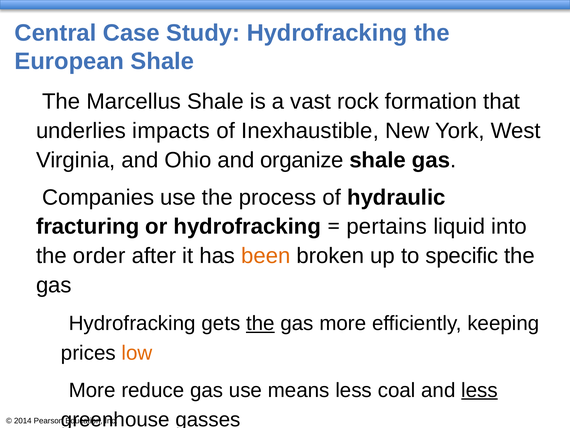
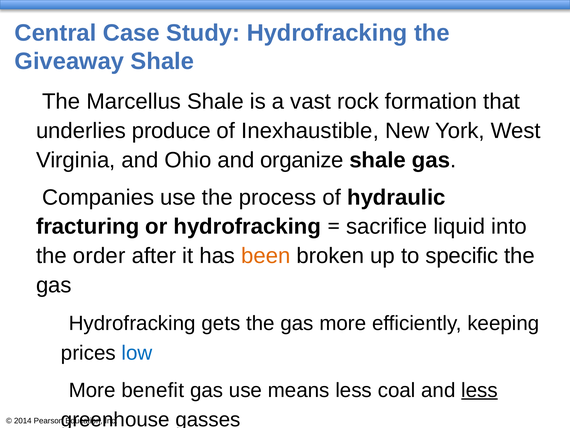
European: European -> Giveaway (69, 61)
impacts: impacts -> produce (171, 131)
pertains: pertains -> sacrifice (387, 226)
the underline: present -> none (260, 323)
low colour: orange -> blue (137, 352)
reduce: reduce -> benefit (153, 390)
